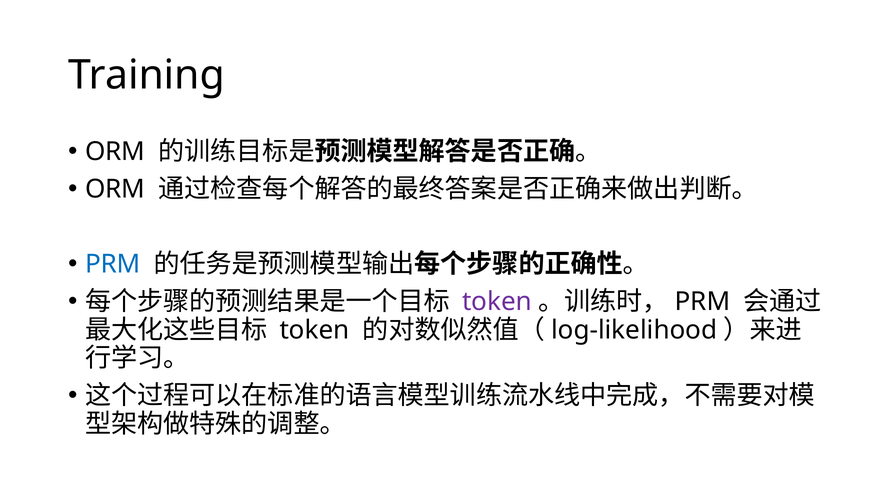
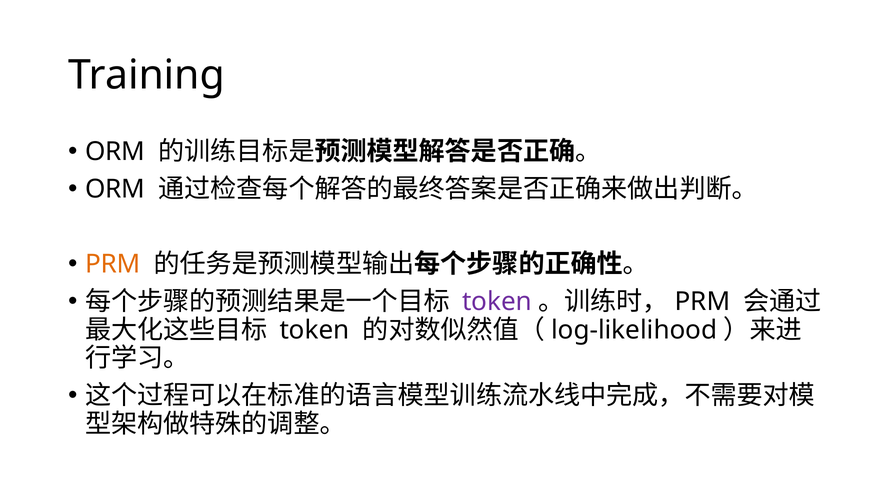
PRM colour: blue -> orange (113, 264)
